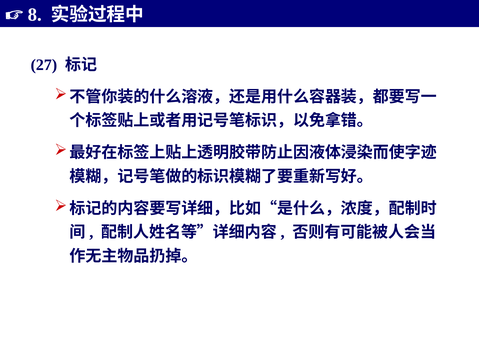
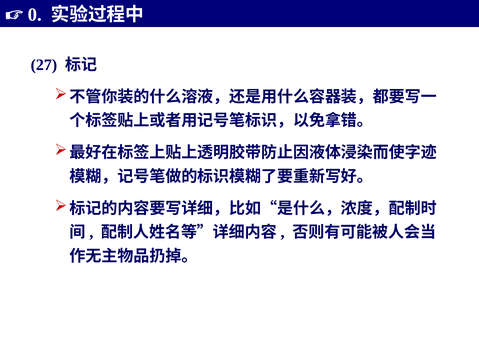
8: 8 -> 0 (35, 15)
